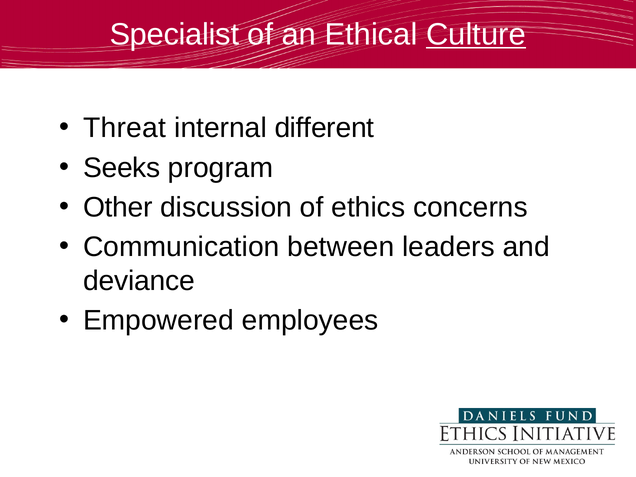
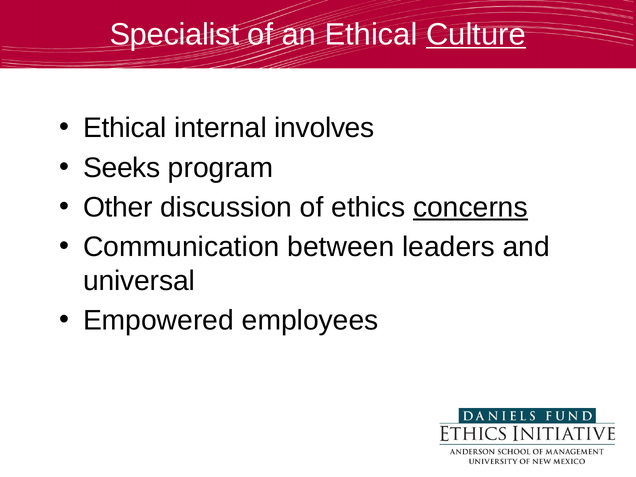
Threat: Threat -> Ethical (125, 128)
different: different -> involves (324, 128)
concerns underline: none -> present (470, 207)
deviance: deviance -> universal (139, 281)
